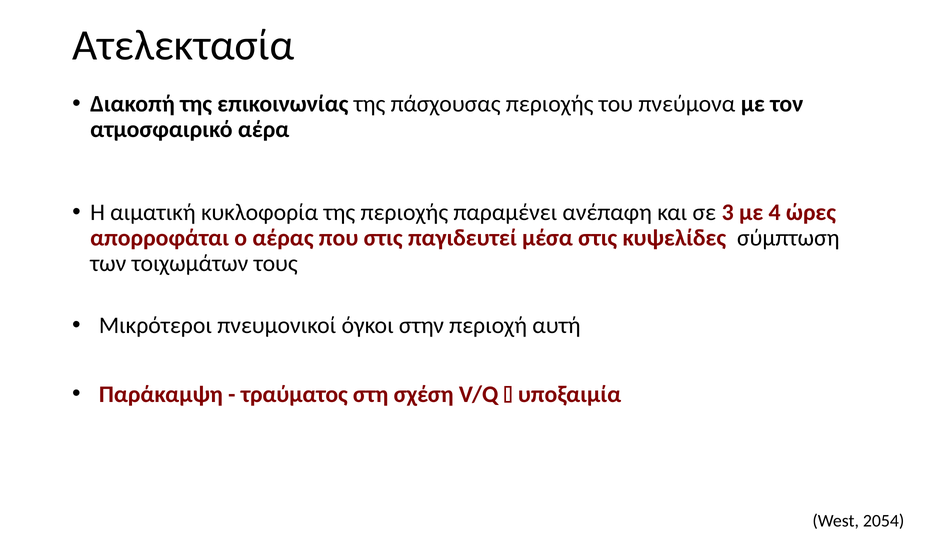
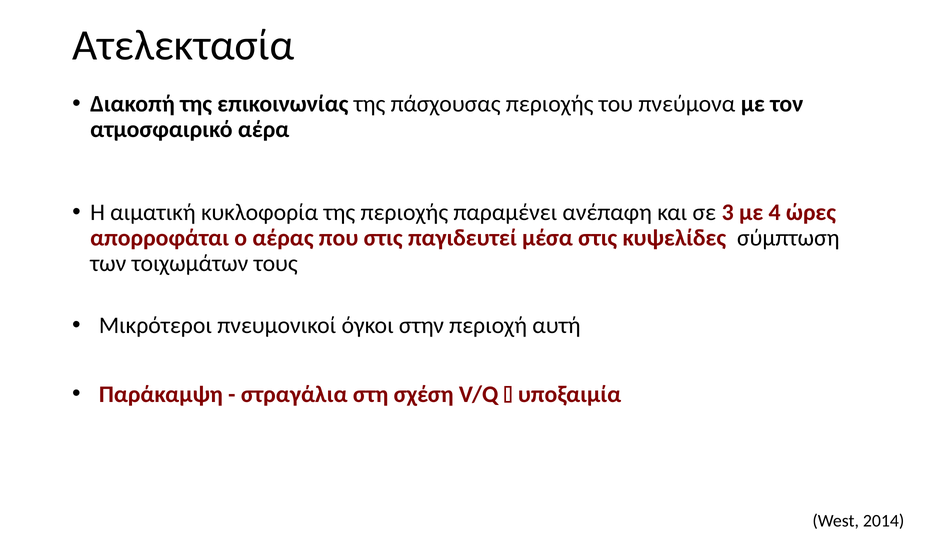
τραύματος: τραύματος -> στραγάλια (294, 394)
2054: 2054 -> 2014 (884, 520)
